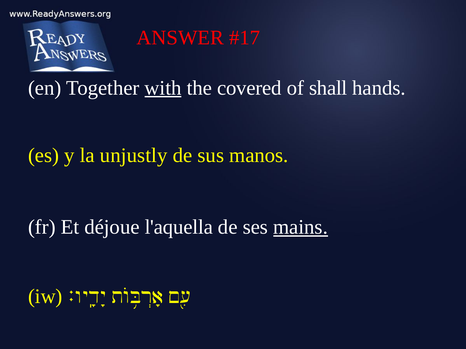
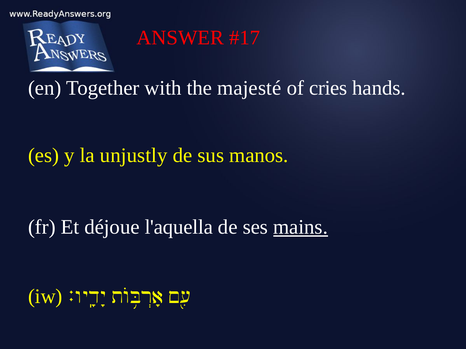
with underline: present -> none (163, 88)
covered: covered -> majesté (249, 88)
shall: shall -> cries (328, 88)
